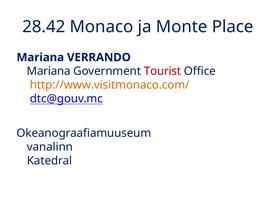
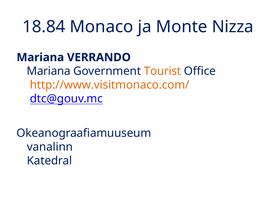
28.42: 28.42 -> 18.84 (44, 27)
Place: Place -> Nizza (233, 27)
Tourist colour: red -> orange (163, 71)
